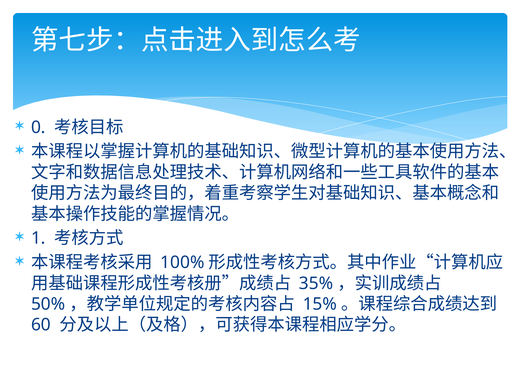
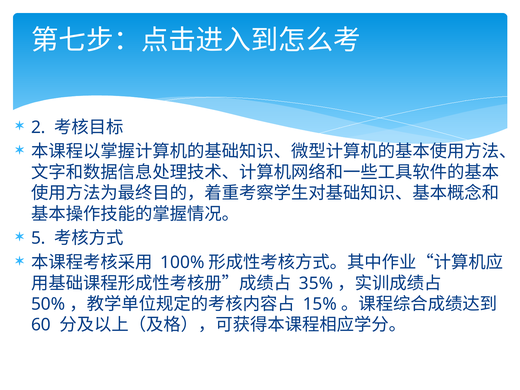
0: 0 -> 2 (38, 127)
1: 1 -> 5 (38, 238)
